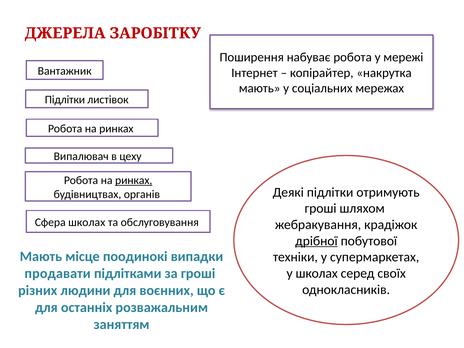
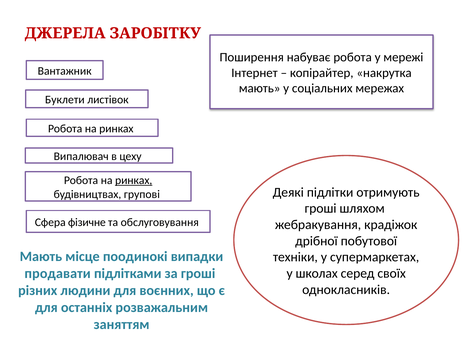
Підлітки: Підлітки -> Буклети (65, 100)
органів: органів -> групові (142, 194)
Сфера школах: школах -> фізичне (87, 222)
дрібної underline: present -> none (316, 241)
